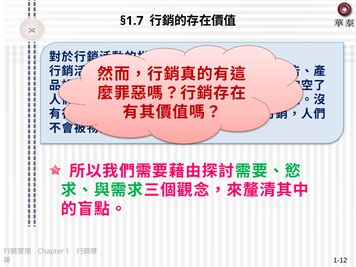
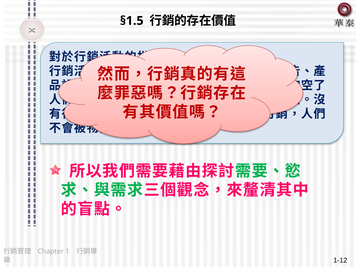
§1.7: §1.7 -> §1.5 (132, 21)
